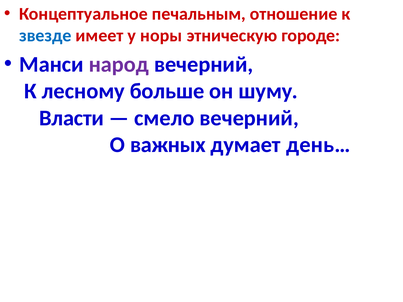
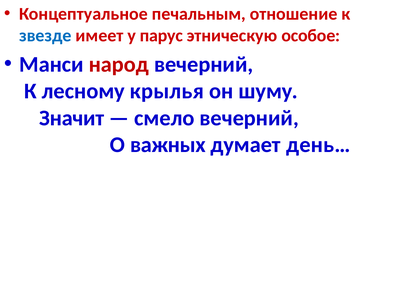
норы: норы -> парус (161, 36)
городе: городе -> особое (311, 36)
народ colour: purple -> red (119, 64)
больше: больше -> крылья (167, 91)
Власти: Власти -> Значит (72, 118)
